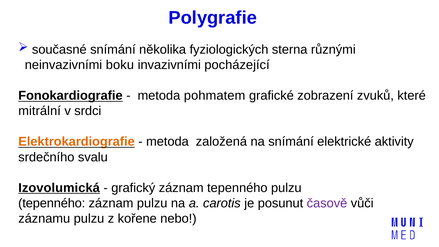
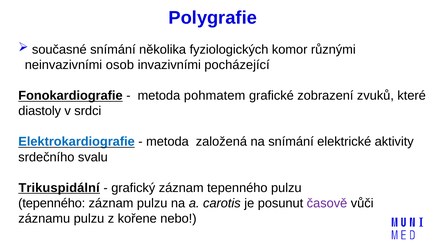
sterna: sterna -> komor (290, 49)
boku: boku -> osob (120, 65)
mitrální: mitrální -> diastoly (40, 111)
Elektrokardiografie colour: orange -> blue (77, 142)
Izovolumická: Izovolumická -> Trikuspidální (59, 188)
